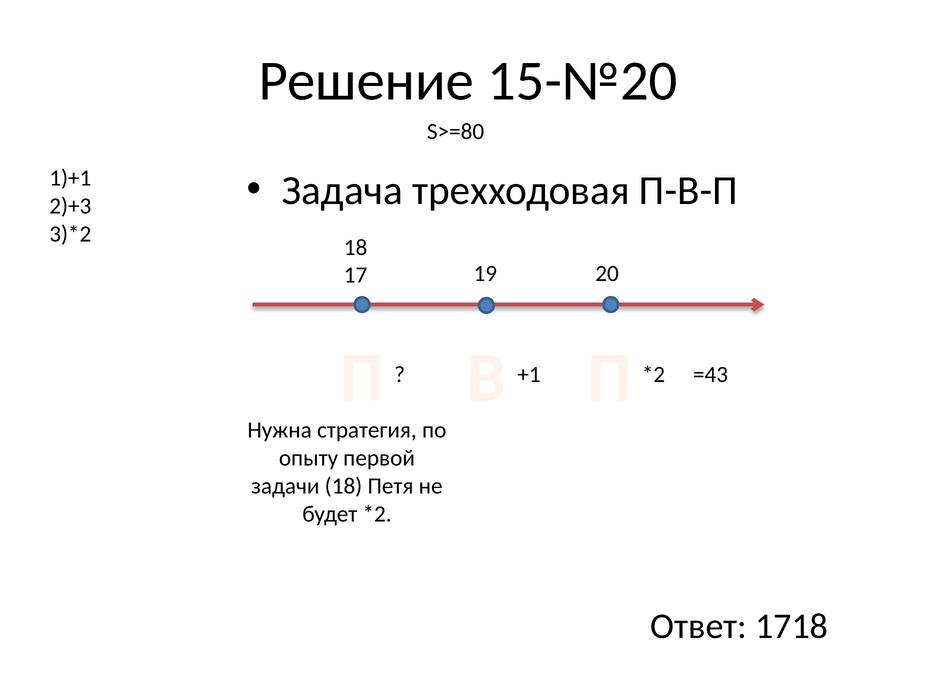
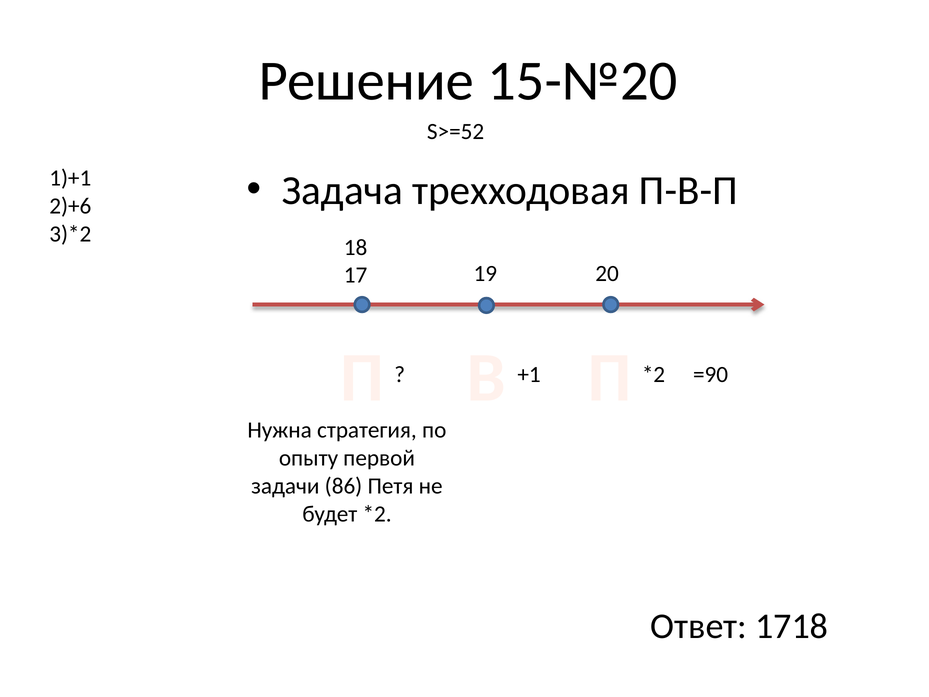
S>=80: S>=80 -> S>=52 (456, 132)
2)+3: 2)+3 -> 2)+6 (70, 206)
=43: =43 -> =90 (711, 374)
задачи 18: 18 -> 86 (344, 486)
